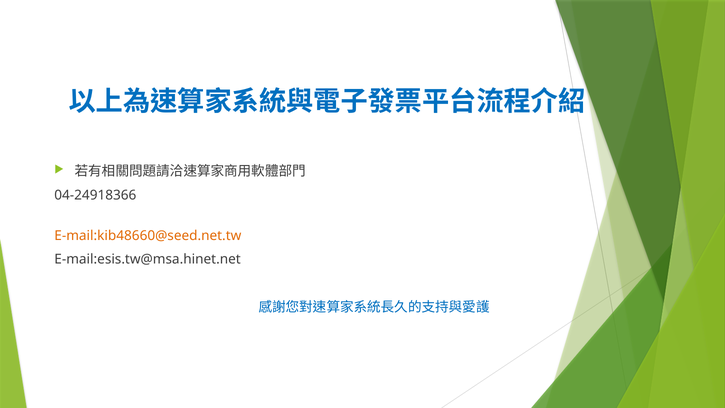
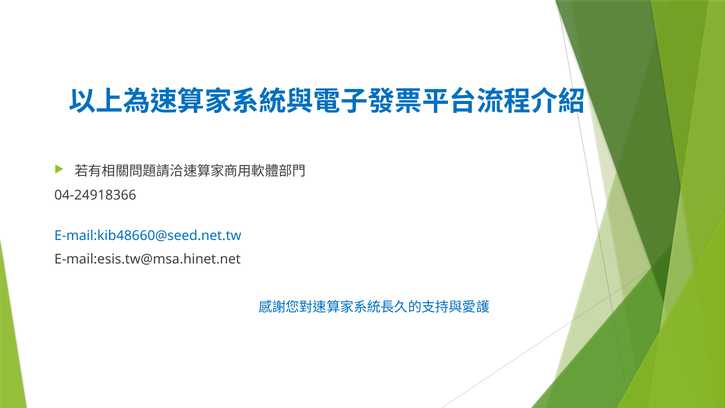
E-mail:kib48660@seed.net.tw colour: orange -> blue (148, 235)
